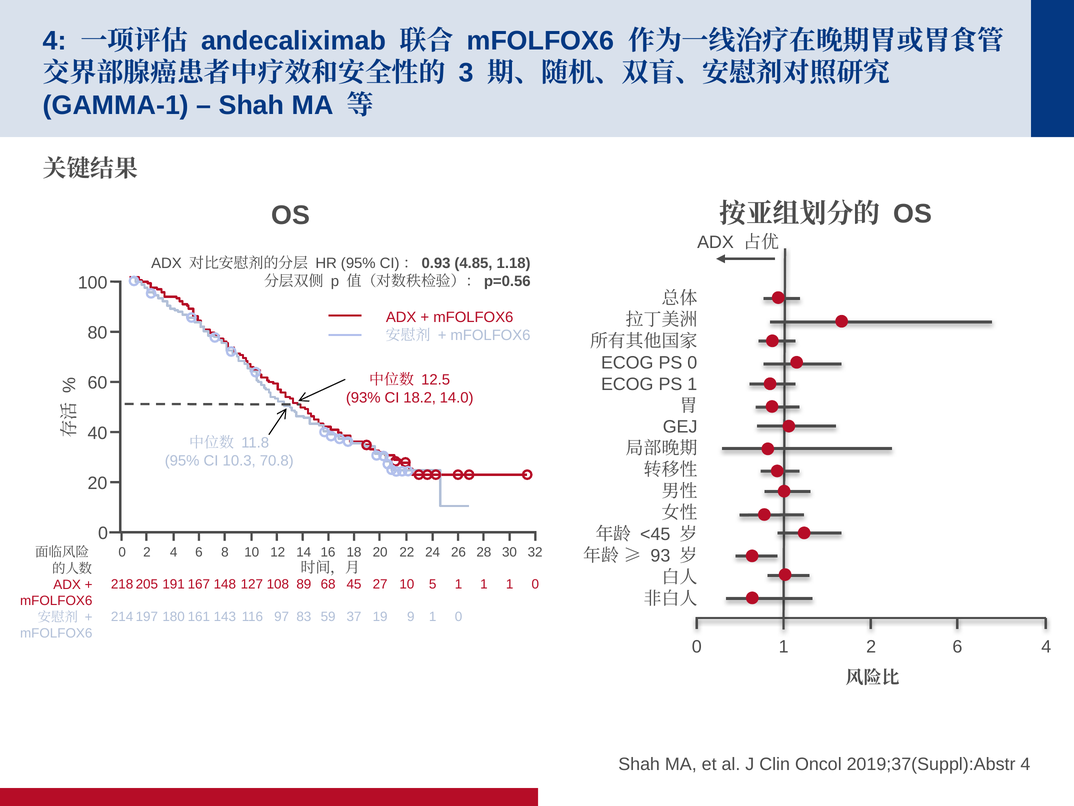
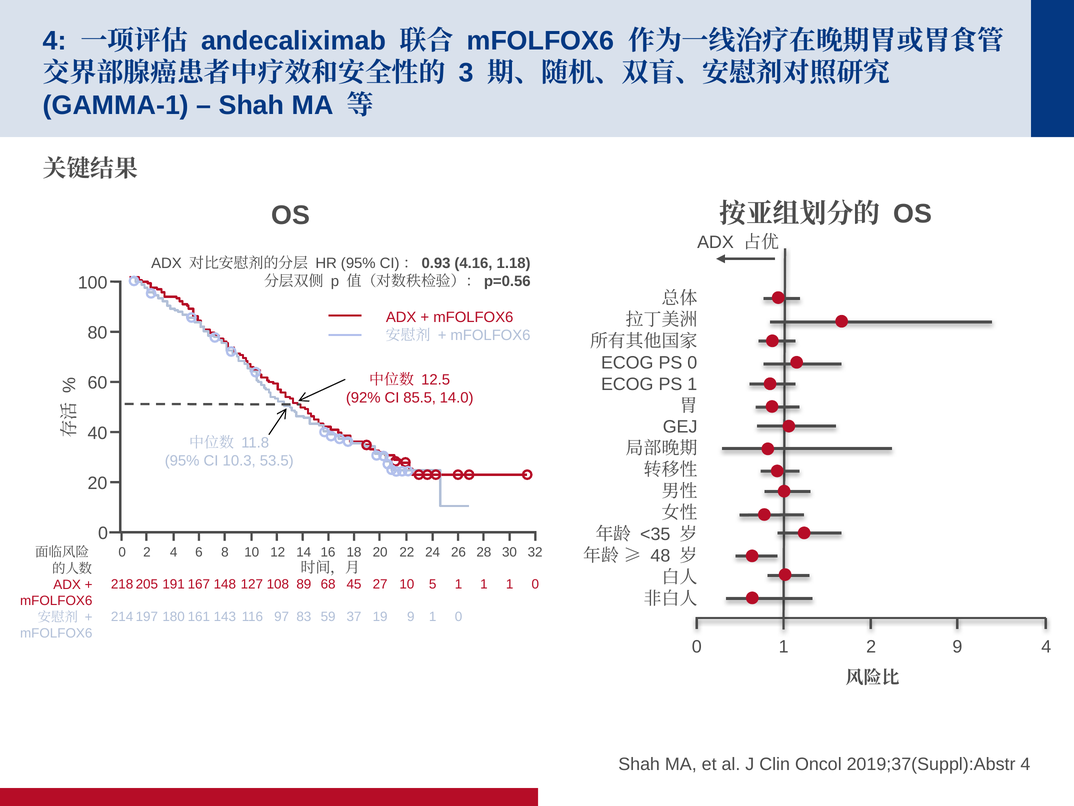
4.85: 4.85 -> 4.16 (473, 263)
93%: 93% -> 92% (363, 397)
18.2: 18.2 -> 85.5 (420, 397)
70.8: 70.8 -> 53.5 (277, 461)
<45: <45 -> <35 (655, 534)
93: 93 -> 48 (660, 556)
2 6: 6 -> 9 (957, 646)
